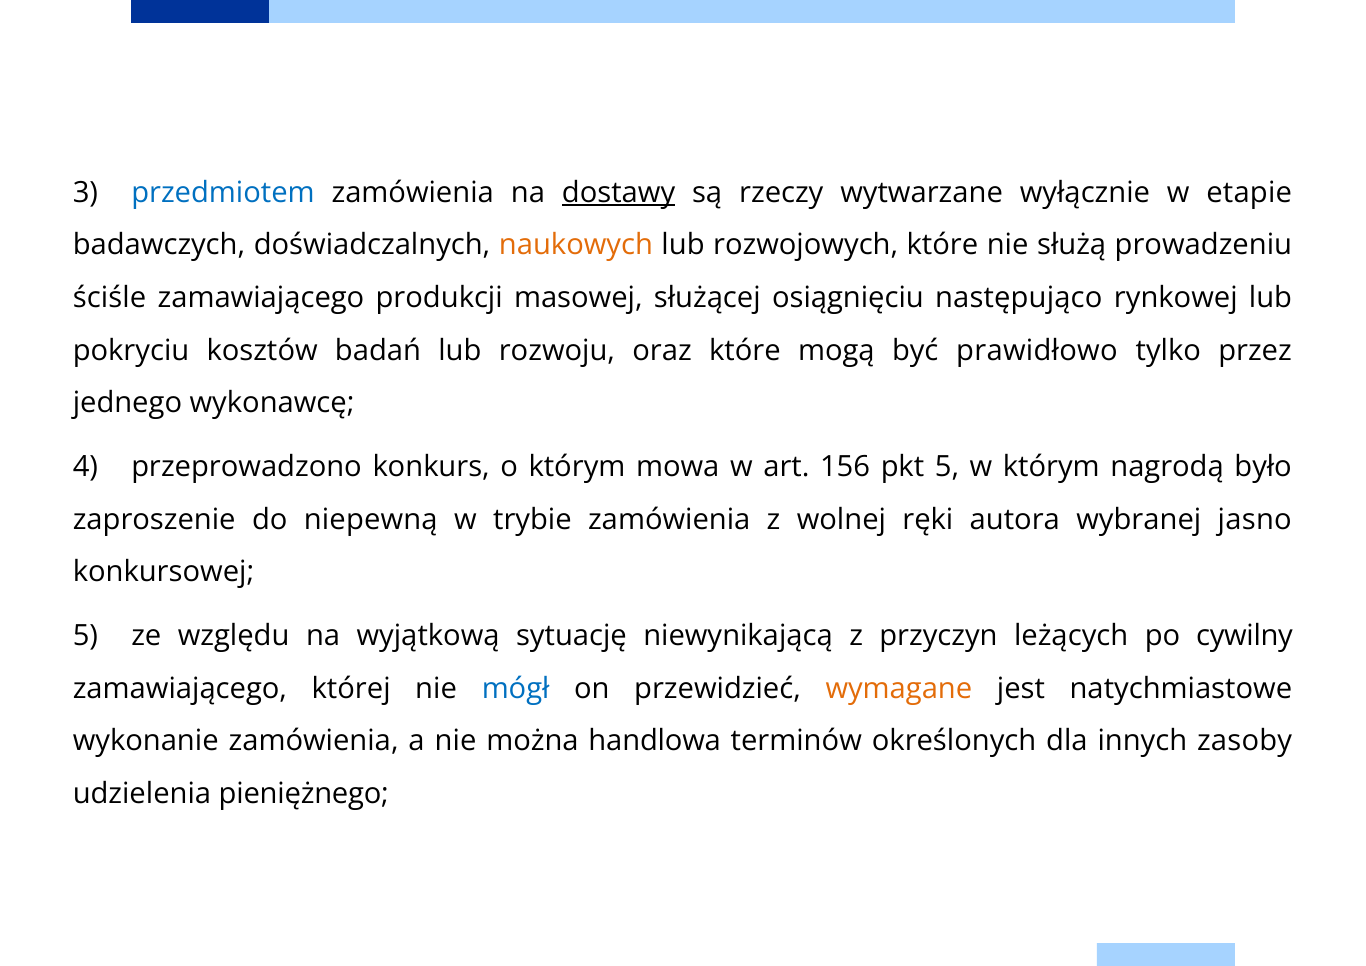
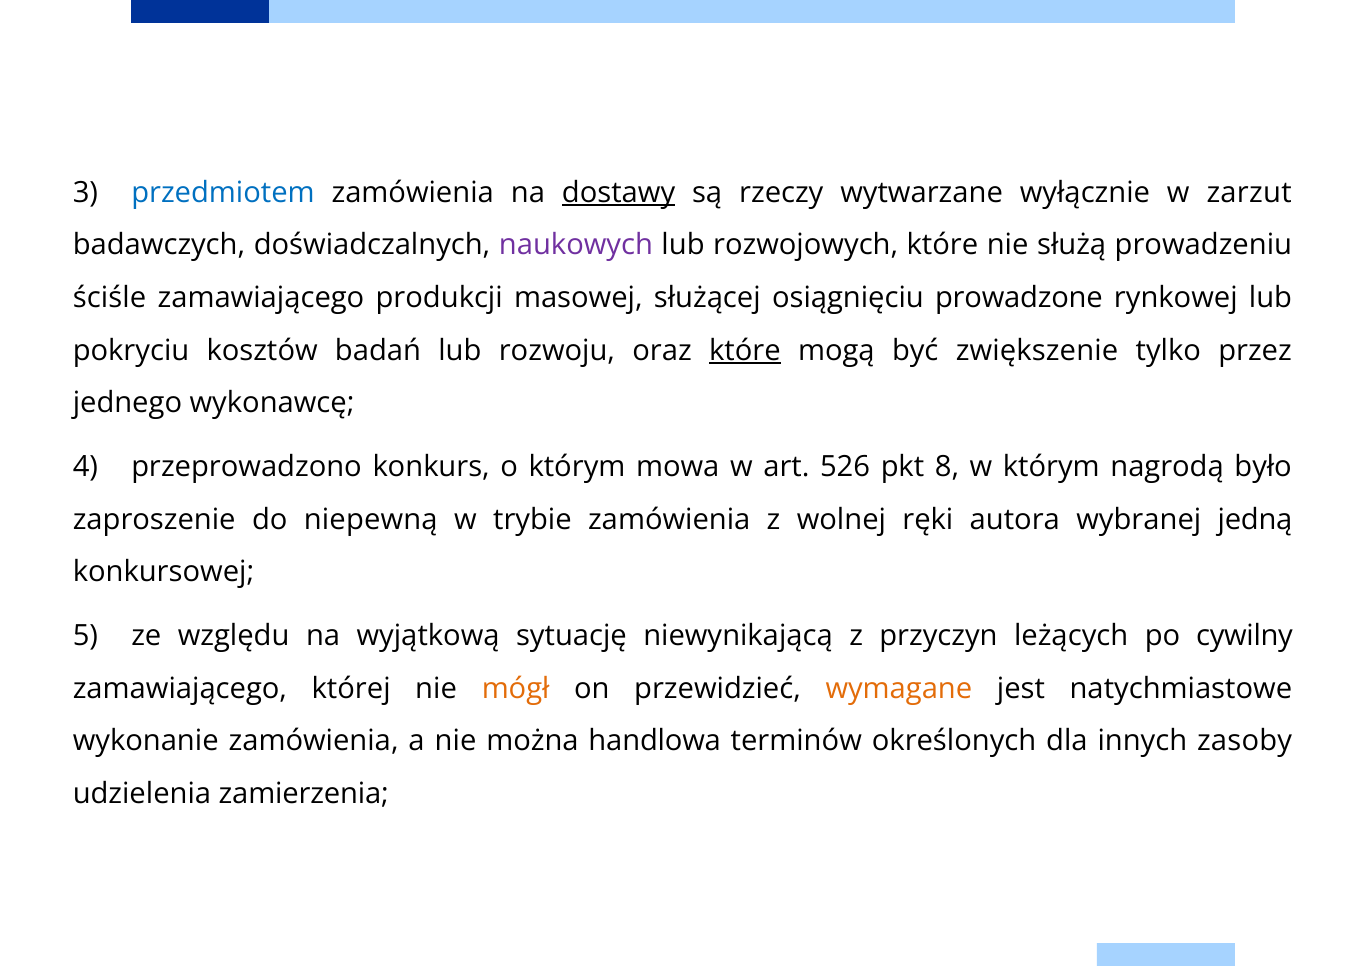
etapie: etapie -> zarzut (1249, 193)
naukowych colour: orange -> purple (576, 245)
następująco: następująco -> prowadzone (1019, 298)
które underline: none -> present (745, 350)
prawidłowo: prawidłowo -> zwiększenie (1037, 350)
156: 156 -> 526 (845, 467)
pkt 5: 5 -> 8 (947, 467)
jasno: jasno -> jedną (1255, 520)
mógł colour: blue -> orange (516, 689)
pieniężnego: pieniężnego -> zamierzenia (304, 794)
